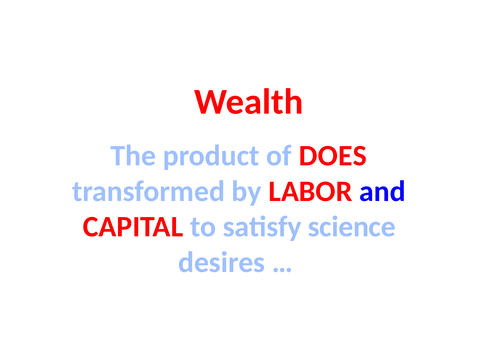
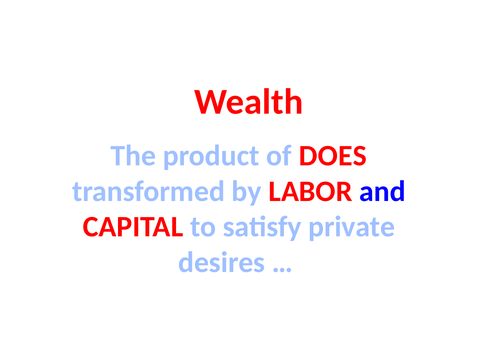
science: science -> private (352, 227)
